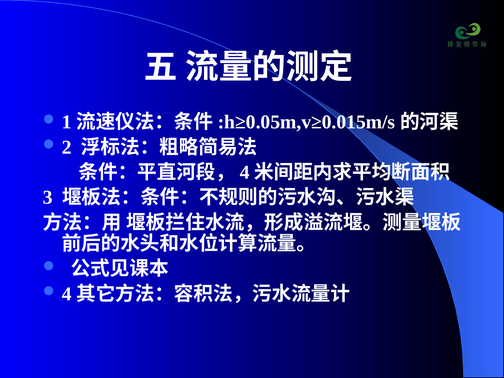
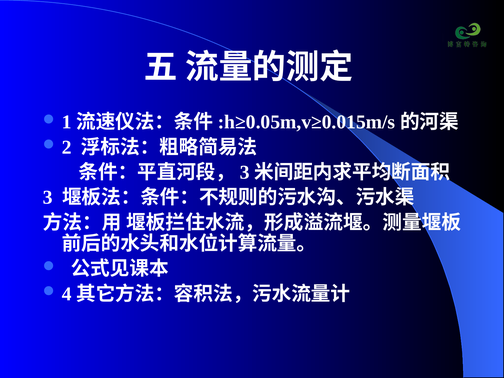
4: 4 -> 3 (245, 172)
